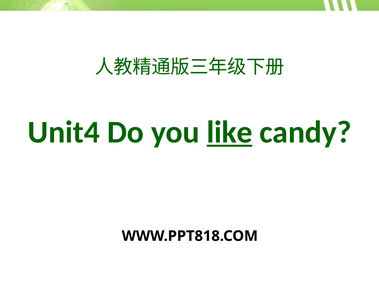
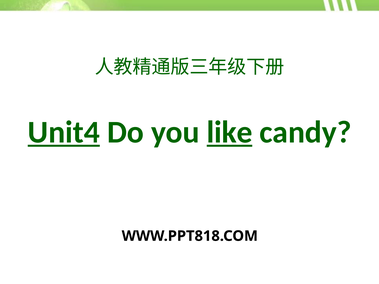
Unit4 underline: none -> present (64, 132)
